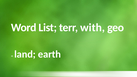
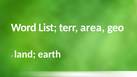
with: with -> area (93, 28)
